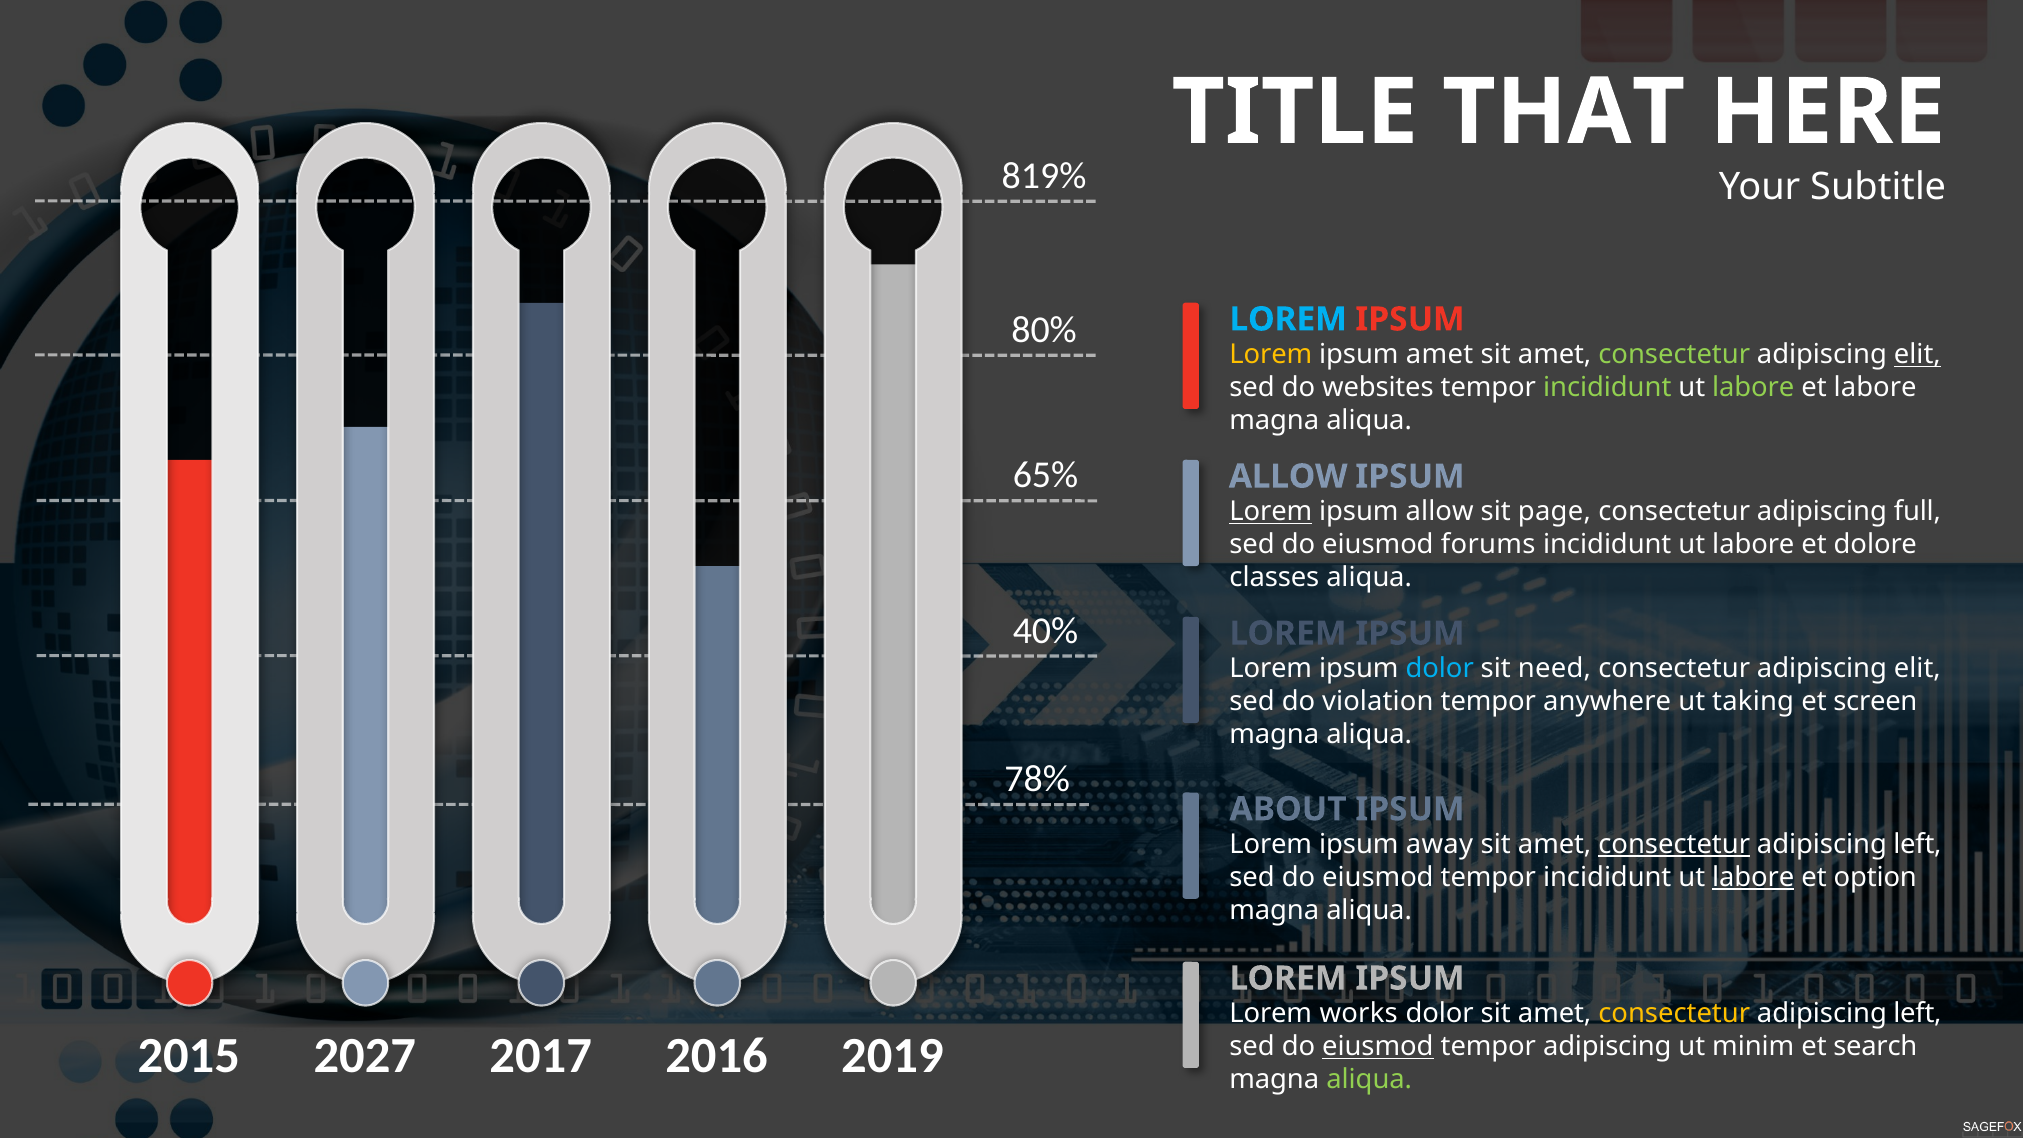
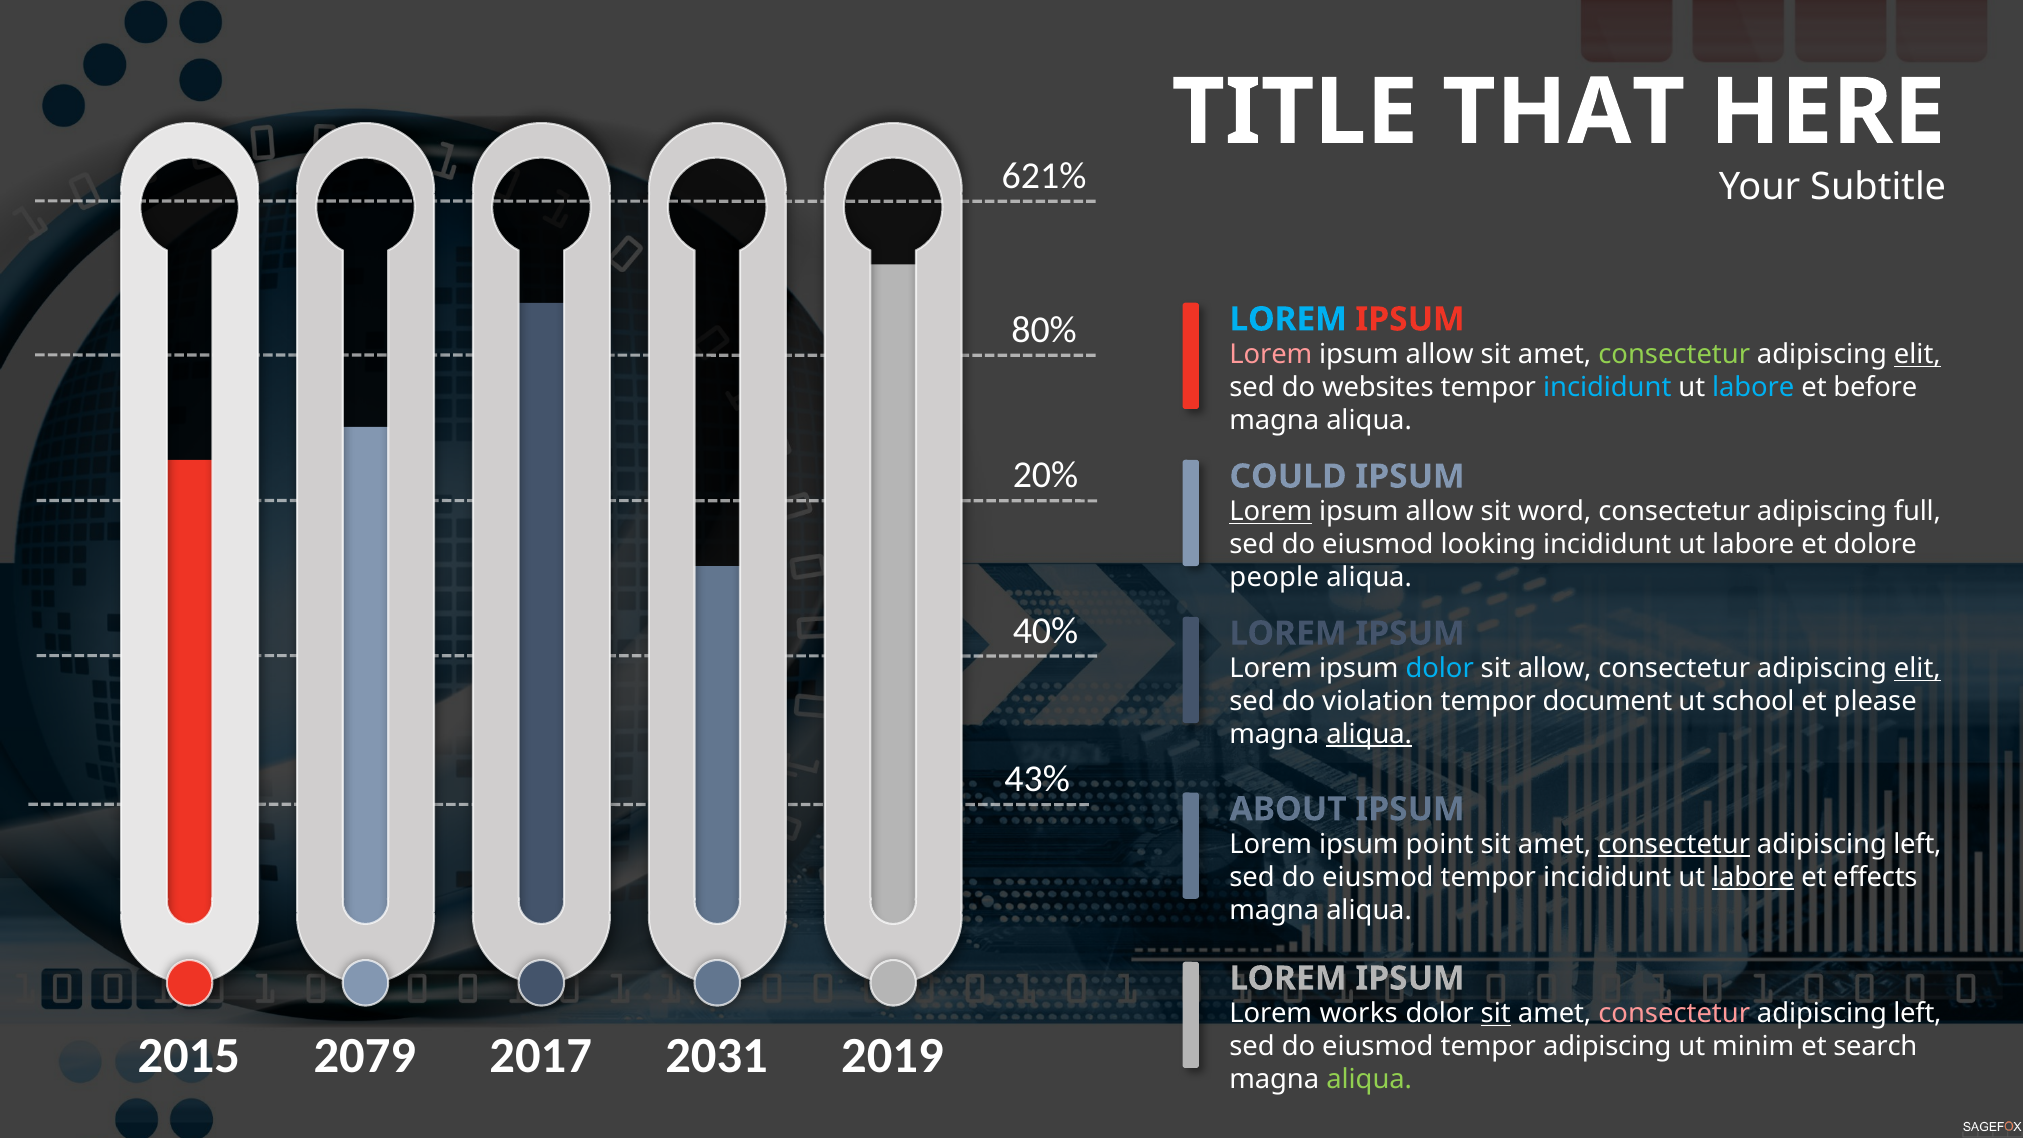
819%: 819% -> 621% (1044, 176)
Lorem colour: yellow -> pink (1271, 355)
amet: amet -> allow (1440, 355)
incididunt colour: light green -> light blue (1607, 387)
labore colour: light green -> light blue (1753, 387)
et labore: labore -> before (1875, 387)
65%: 65% -> 20% (1046, 475)
ALLOW: ALLOW -> COULD (1288, 476)
page: page -> word (1555, 512)
forums: forums -> looking (1488, 545)
classes: classes -> people (1274, 577)
sit need: need -> allow (1555, 669)
elit underline: none -> present (1917, 669)
anywhere: anywhere -> document (1607, 701)
taking: taking -> school (1753, 701)
screen: screen -> please (1875, 701)
aliqua underline: none -> present (1369, 734)
78%: 78% -> 43% (1037, 779)
away: away -> point (1440, 844)
option: option -> effects (1875, 877)
sit underline: none -> present (1496, 1014)
consectetur colour: yellow -> pink (1674, 1014)
2027: 2027 -> 2079 (365, 1055)
2016: 2016 -> 2031 (717, 1055)
eiusmod underline: present -> none (1378, 1047)
